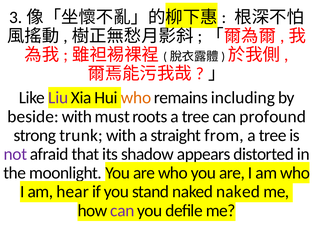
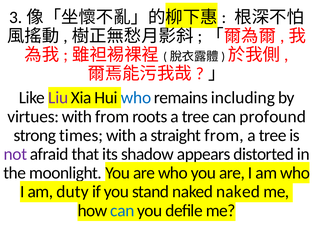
who colour: orange -> blue (136, 98)
beside: beside -> virtues (33, 116)
with must: must -> from (112, 116)
trunk: trunk -> times (81, 135)
hear: hear -> duty (73, 192)
can colour: purple -> blue (122, 210)
